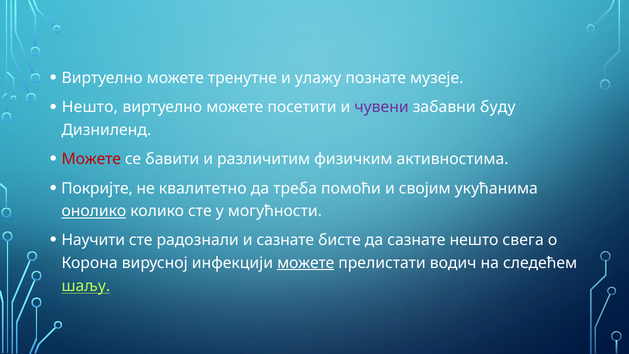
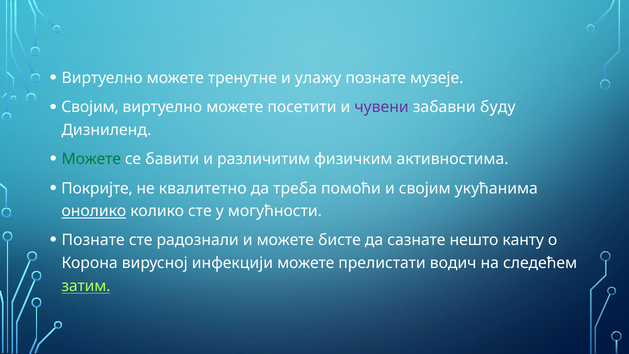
Нешто: Нешто -> Својим (90, 107)
Можете colour: red -> green (91, 159)
Научити: Научити -> Познате (93, 240)
и сазнате: сазнате -> можете (285, 240)
свега: свега -> канту (523, 240)
можете underline: present -> none (306, 263)
шаљу: шаљу -> затим (86, 286)
